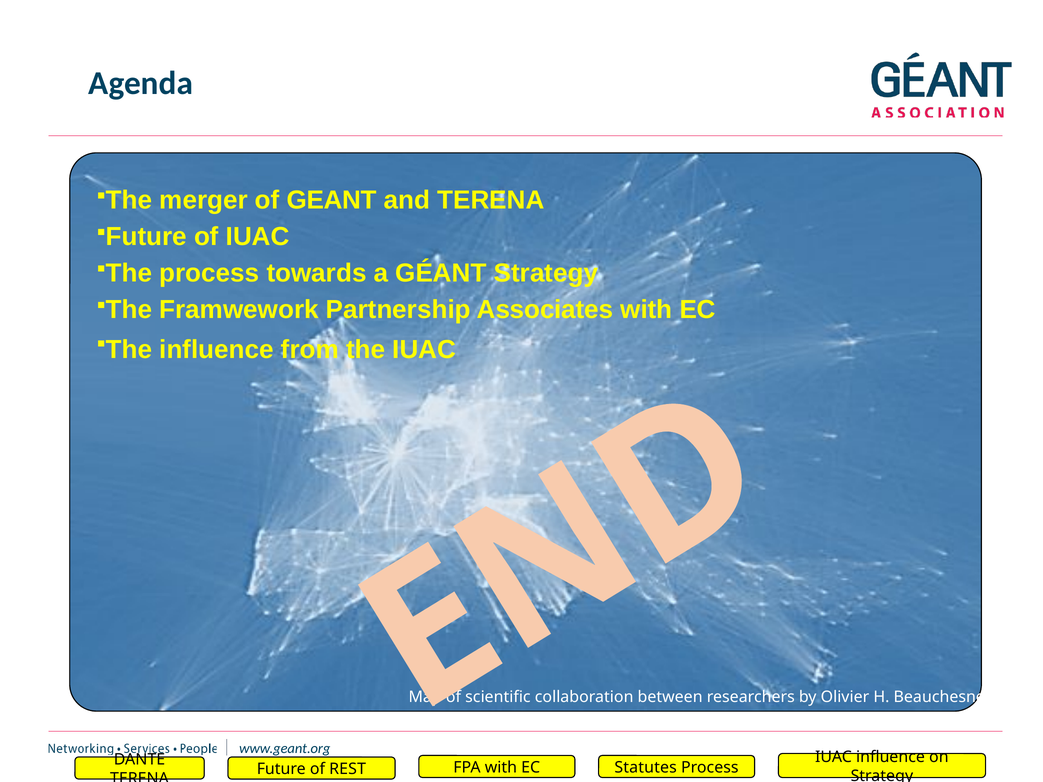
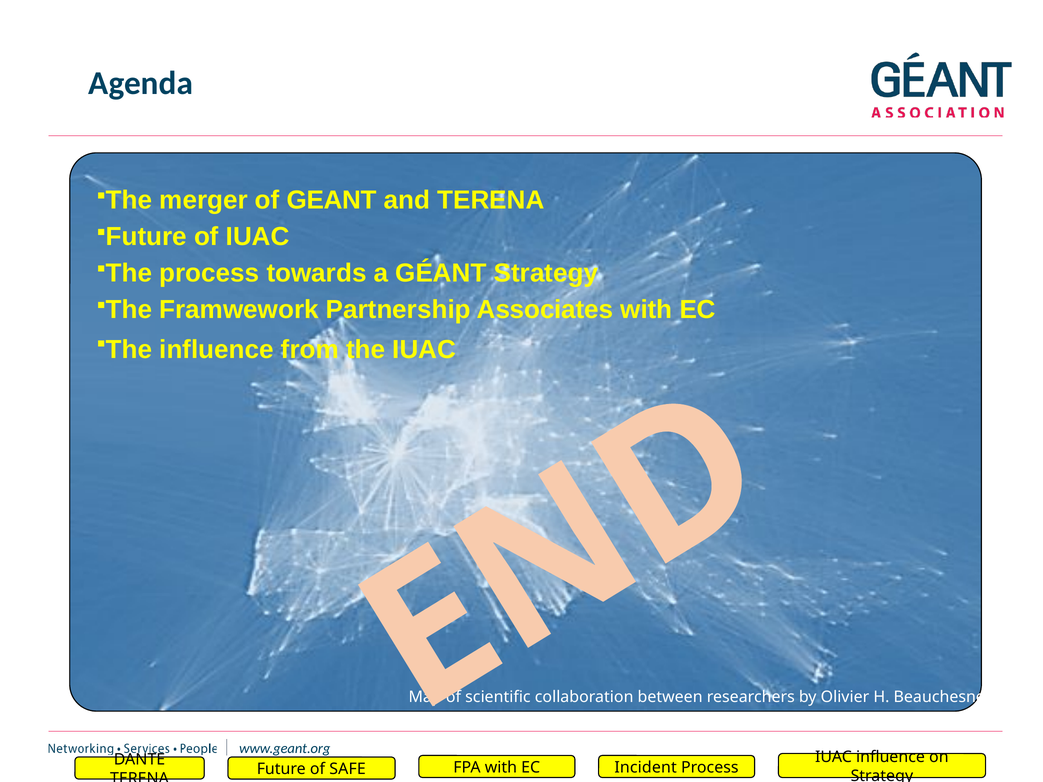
REST: REST -> SAFE (348, 769)
Statutes: Statutes -> Incident (646, 768)
